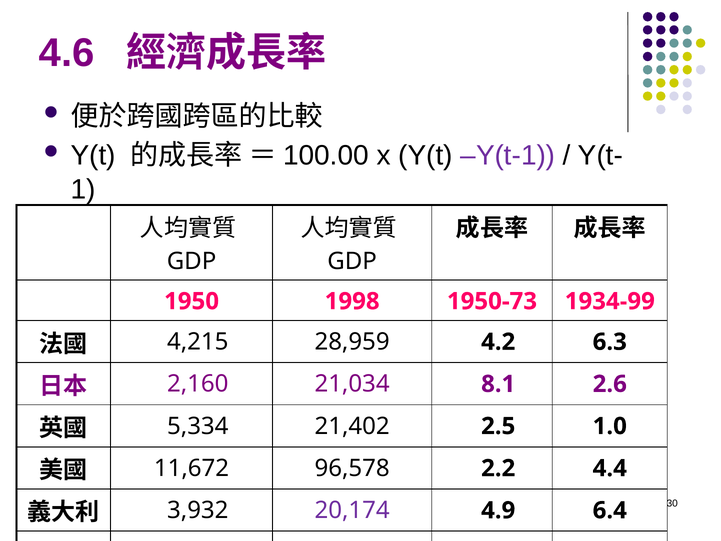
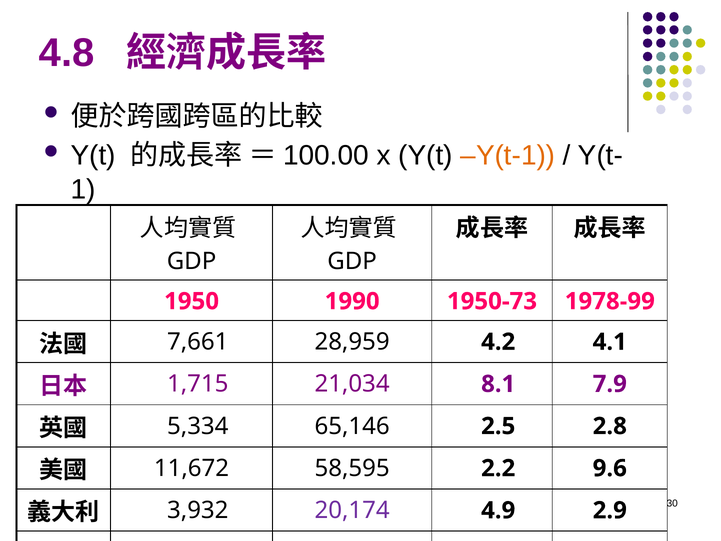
4.6: 4.6 -> 4.8 (67, 53)
Y(t-1 colour: purple -> orange (508, 156)
1998: 1998 -> 1990 (352, 301)
1934-99: 1934-99 -> 1978-99 (610, 301)
4,215: 4,215 -> 7,661 (198, 342)
6.3: 6.3 -> 4.1 (610, 342)
2,160: 2,160 -> 1,715 (198, 384)
2.6: 2.6 -> 7.9 (610, 384)
21,402: 21,402 -> 65,146 (352, 426)
1.0: 1.0 -> 2.8 (610, 426)
96,578: 96,578 -> 58,595 (352, 468)
4.4: 4.4 -> 9.6 (610, 468)
6.4: 6.4 -> 2.9 (610, 510)
